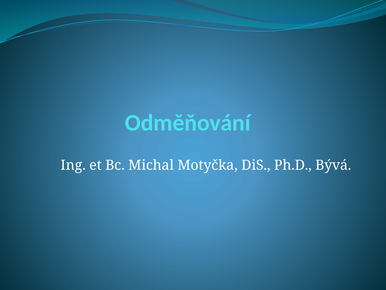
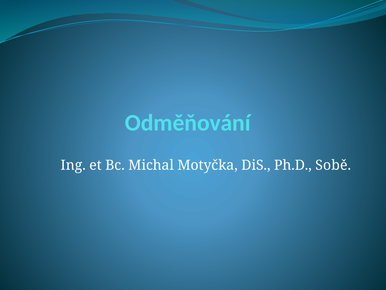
Bývá: Bývá -> Sobě (333, 165)
